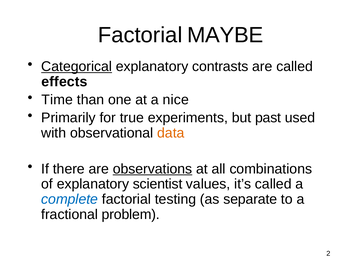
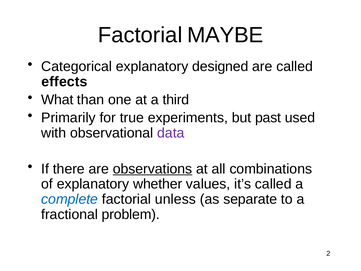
Categorical underline: present -> none (77, 66)
contrasts: contrasts -> designed (220, 66)
Time: Time -> What (57, 100)
nice: nice -> third (176, 100)
data colour: orange -> purple (171, 133)
scientist: scientist -> whether (158, 184)
testing: testing -> unless (175, 199)
